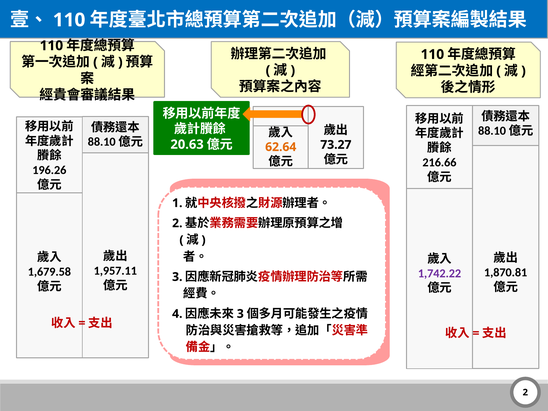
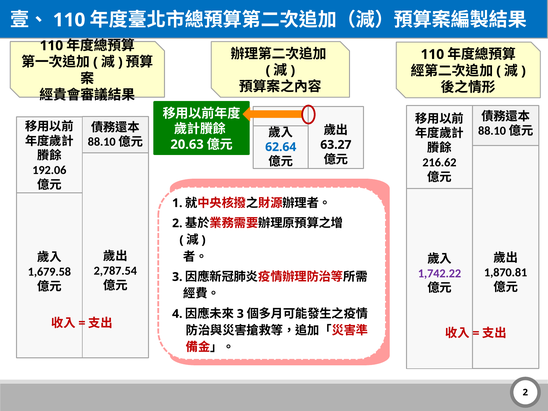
73.27: 73.27 -> 63.27 (336, 145)
62.64 colour: orange -> blue (281, 147)
216.66: 216.66 -> 216.62 (439, 162)
196.26: 196.26 -> 192.06 (49, 170)
1,957.11: 1,957.11 -> 2,787.54 (115, 271)
